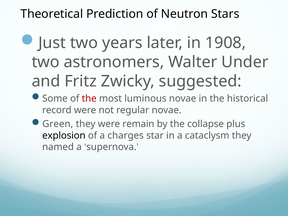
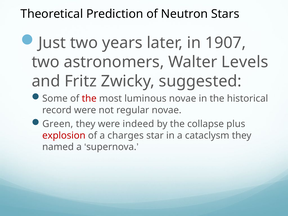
1908: 1908 -> 1907 (226, 43)
Under: Under -> Levels (245, 62)
remain: remain -> indeed (138, 124)
explosion colour: black -> red (64, 135)
